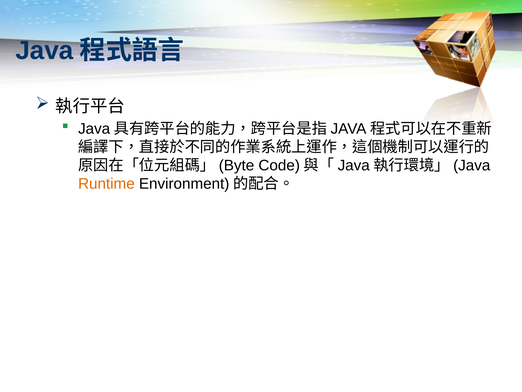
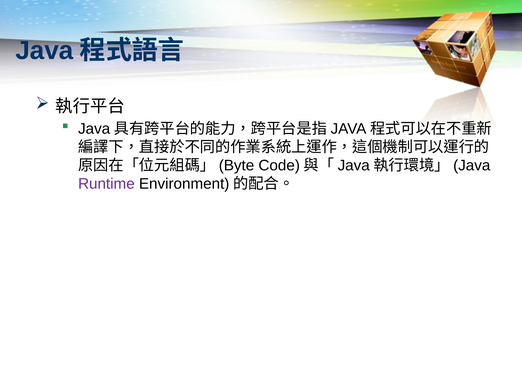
Runtime colour: orange -> purple (106, 184)
